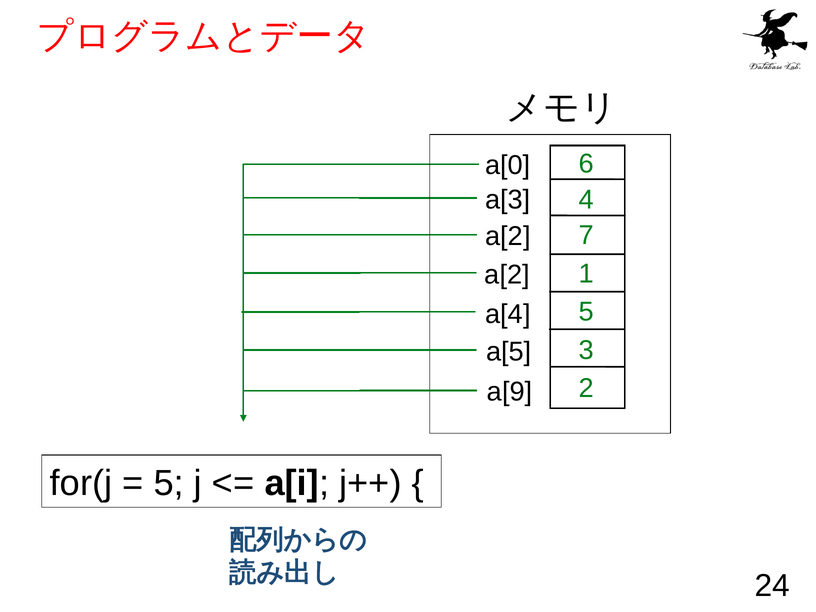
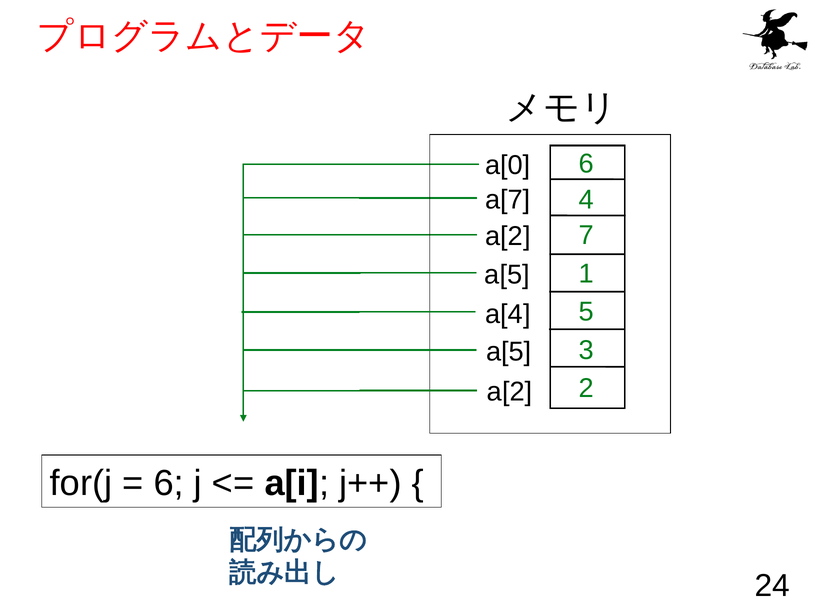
a[3: a[3 -> a[7 (508, 200)
a[2: a[2 -> a[5 (507, 275)
a[9: a[9 -> a[2 (510, 392)
5: 5 -> 6 (169, 483)
